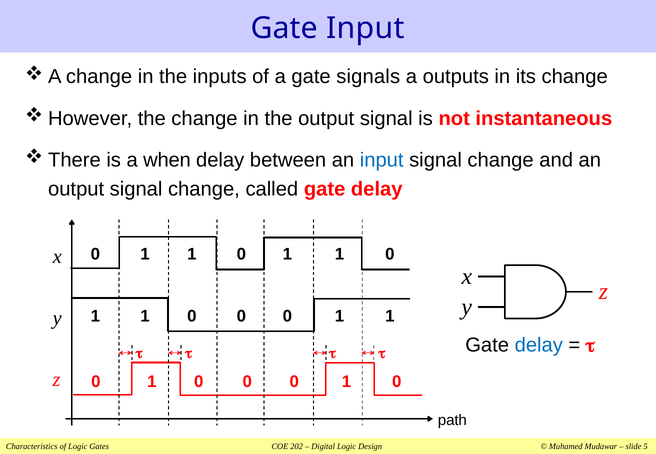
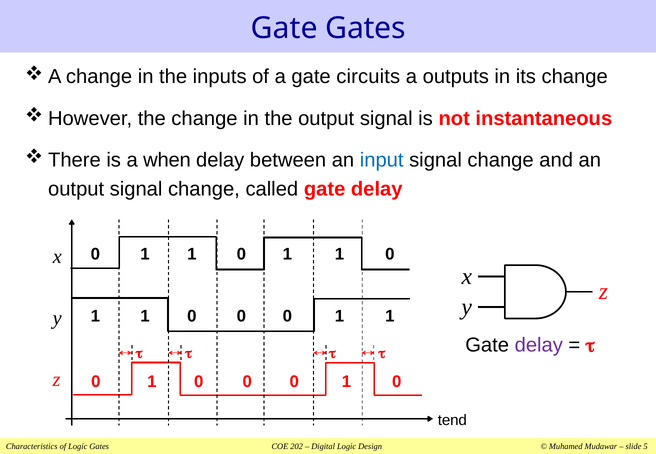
Gate Input: Input -> Gates (366, 28)
signals: signals -> circuits (368, 77)
delay colour: blue -> purple (539, 345)
path: path -> tend (452, 420)
